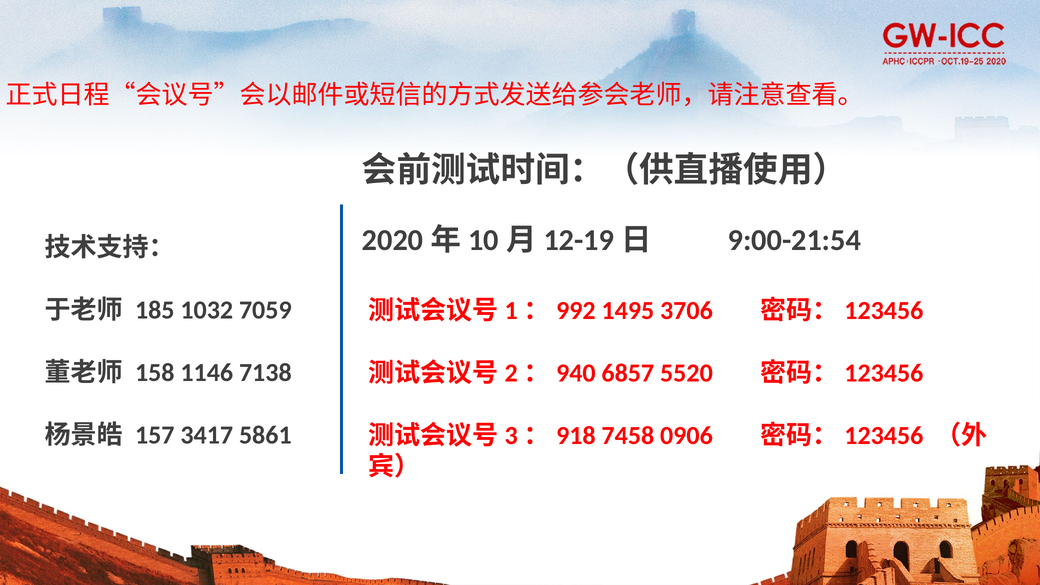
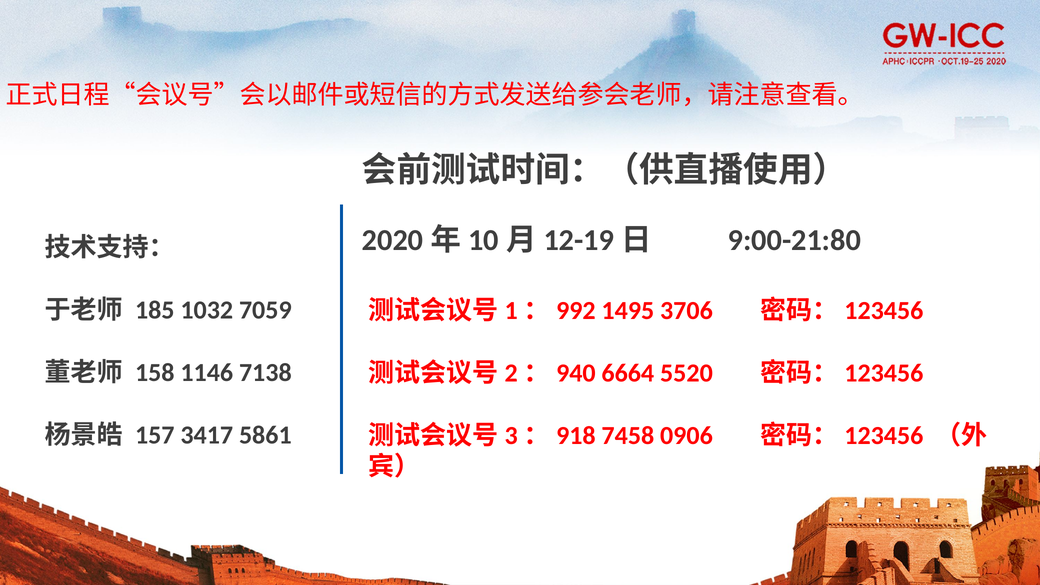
9:00-21:54: 9:00-21:54 -> 9:00-21:80 (794, 240)
6857: 6857 -> 6664 (628, 373)
